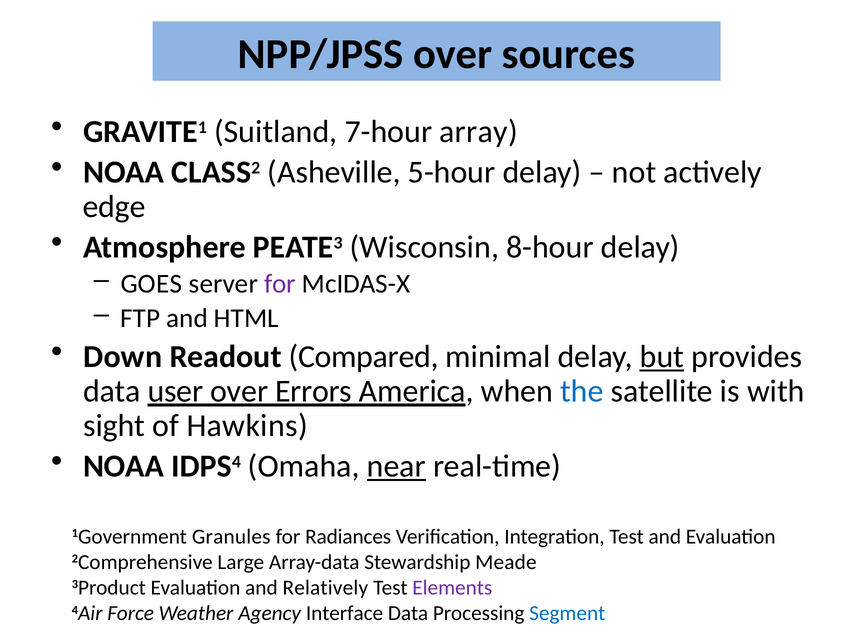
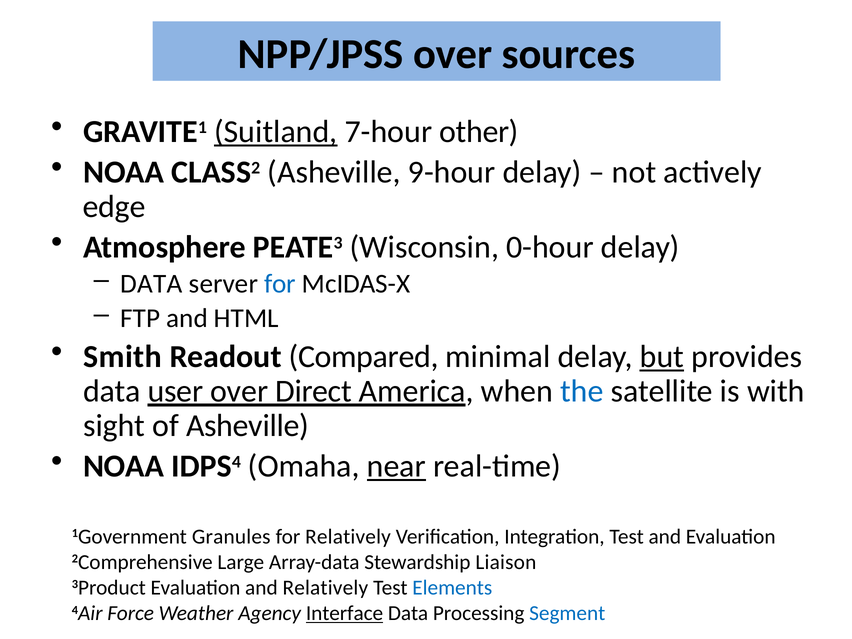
Suitland underline: none -> present (276, 132)
array: array -> other (479, 132)
5-hour: 5-hour -> 9-hour (452, 172)
8-hour: 8-hour -> 0-hour (550, 247)
GOES: GOES -> DATA (151, 284)
for colour: purple -> blue (280, 284)
Down: Down -> Smith (123, 357)
Errors: Errors -> Direct (314, 391)
of Hawkins: Hawkins -> Asheville (247, 426)
for Radiances: Radiances -> Relatively (348, 537)
Meade: Meade -> Liaison (506, 562)
Elements colour: purple -> blue (452, 588)
Interface underline: none -> present (345, 613)
